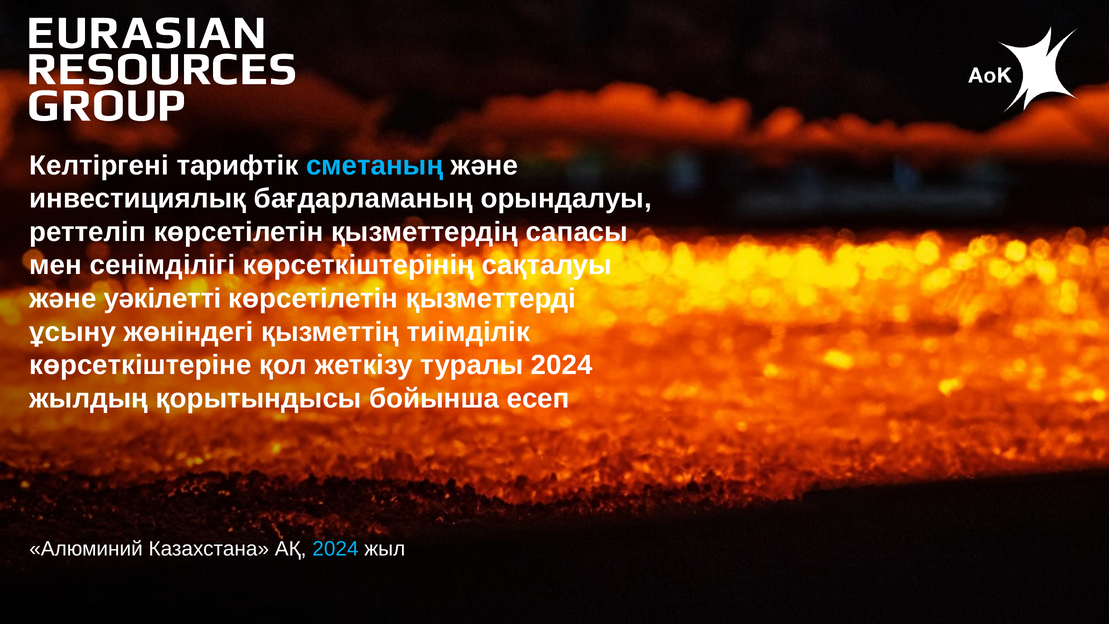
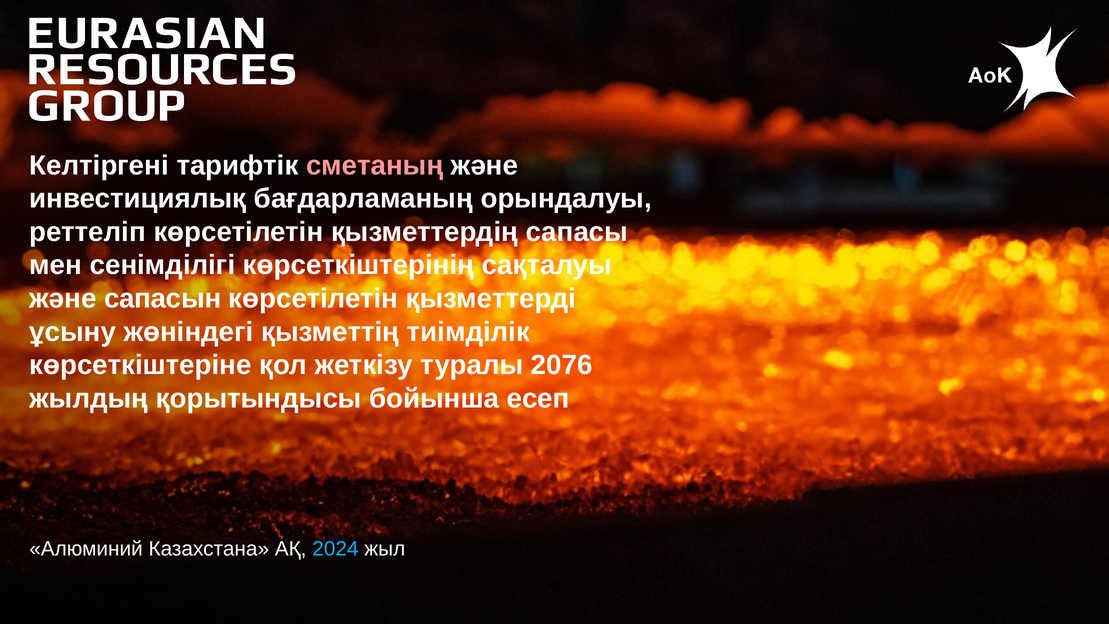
сметаның colour: light blue -> pink (375, 165)
уәкілетті: уәкілетті -> сапасын (163, 299)
туралы 2024: 2024 -> 2076 (562, 365)
